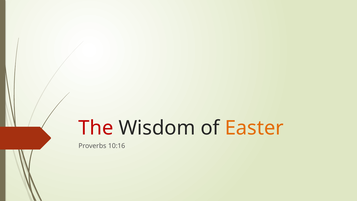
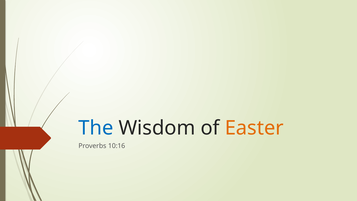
The colour: red -> blue (96, 128)
